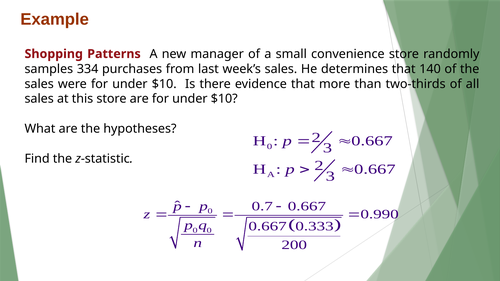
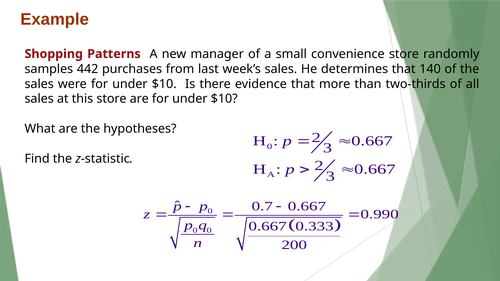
334: 334 -> 442 (88, 69)
